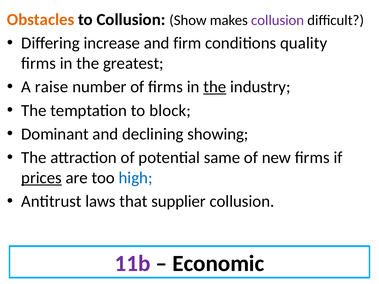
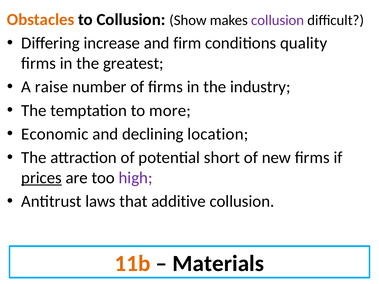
the underline: present -> none (215, 87)
block: block -> more (170, 111)
Dominant: Dominant -> Economic (55, 134)
showing: showing -> location (218, 134)
same: same -> short (222, 158)
high colour: blue -> purple (136, 178)
supplier: supplier -> additive (179, 202)
11b colour: purple -> orange (133, 264)
Economic: Economic -> Materials (218, 264)
